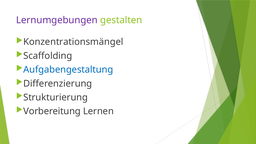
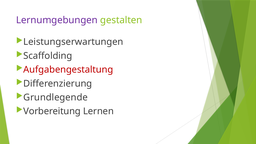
Konzentrationsmängel: Konzentrationsmängel -> Leistungserwartungen (73, 42)
Aufgabengestaltung colour: blue -> red (68, 70)
Strukturierung: Strukturierung -> Grundlegende (56, 97)
